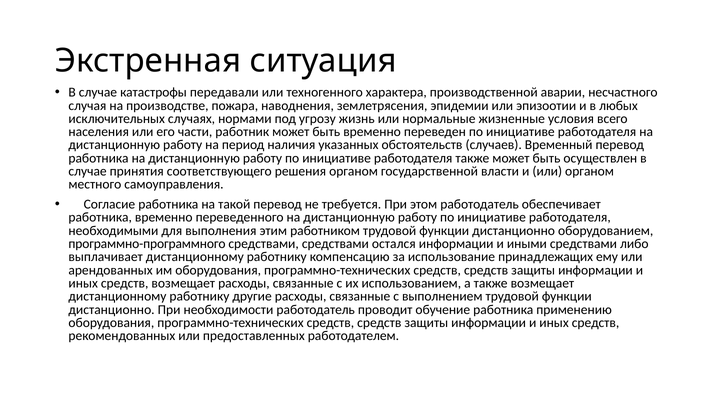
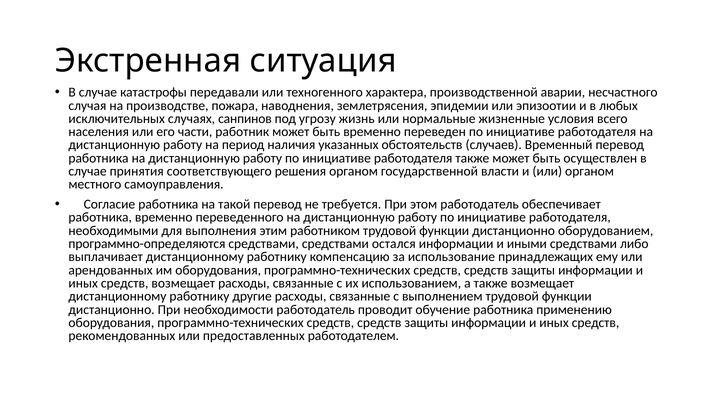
нормами: нормами -> санпинов (245, 119)
программно-программного: программно-программного -> программно-определяются (147, 244)
